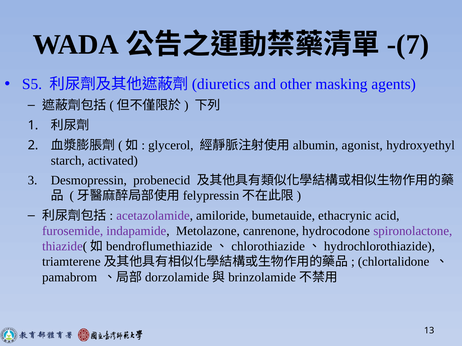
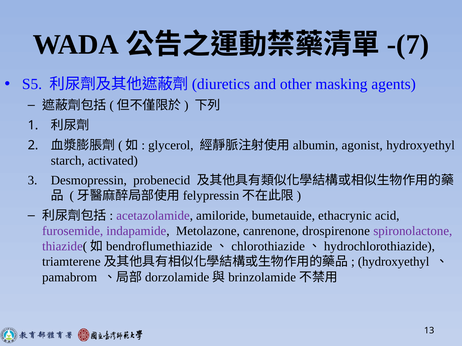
hydrocodone: hydrocodone -> drospirenone (336, 231)
chlortalidone: chlortalidone -> hydroxyethyl (394, 262)
